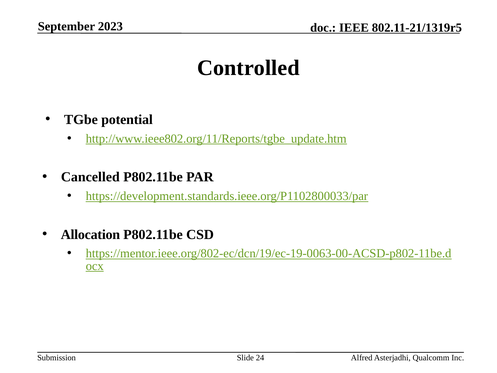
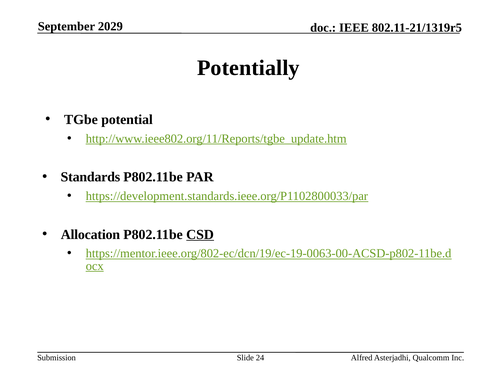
2023: 2023 -> 2029 (110, 26)
Controlled: Controlled -> Potentially (248, 68)
Cancelled: Cancelled -> Standards (90, 177)
CSD underline: none -> present (200, 234)
